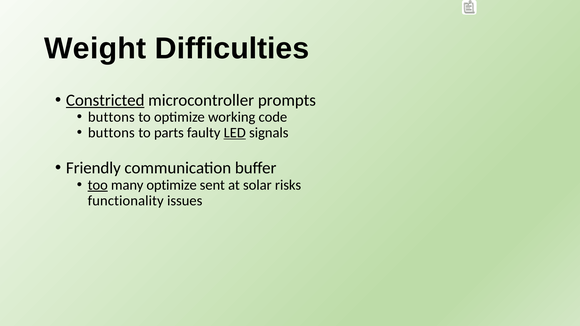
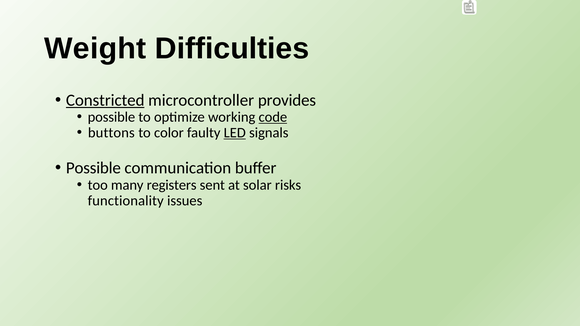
prompts: prompts -> provides (287, 100)
buttons: buttons -> possible (111, 117)
code underline: none -> present (273, 117)
parts: parts -> color (169, 133)
Friendly: Friendly -> Possible (93, 168)
too underline: present -> none (98, 185)
many optimize: optimize -> registers (172, 185)
